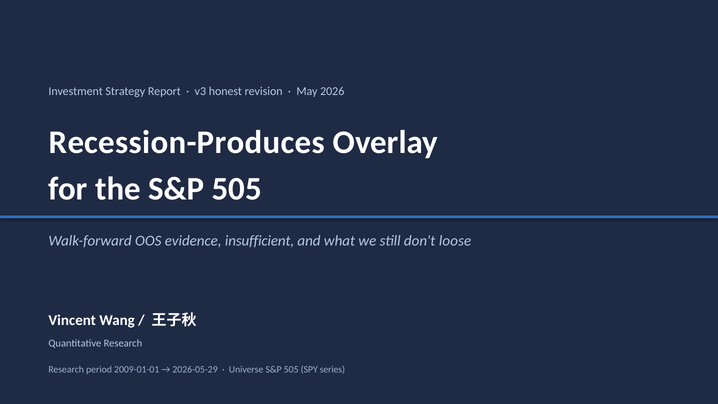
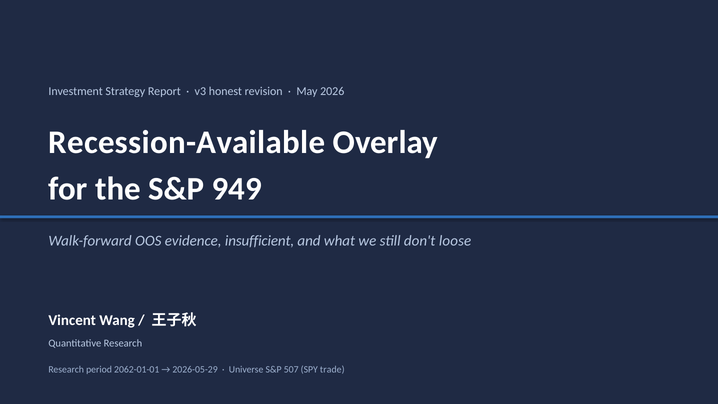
Recession-Produces: Recession-Produces -> Recession-Available (187, 142)
the S&P 505: 505 -> 949 (237, 189)
2009-01-01: 2009-01-01 -> 2062-01-01 (137, 369)
Universe S&P 505: 505 -> 507 (291, 369)
series: series -> trade (332, 369)
